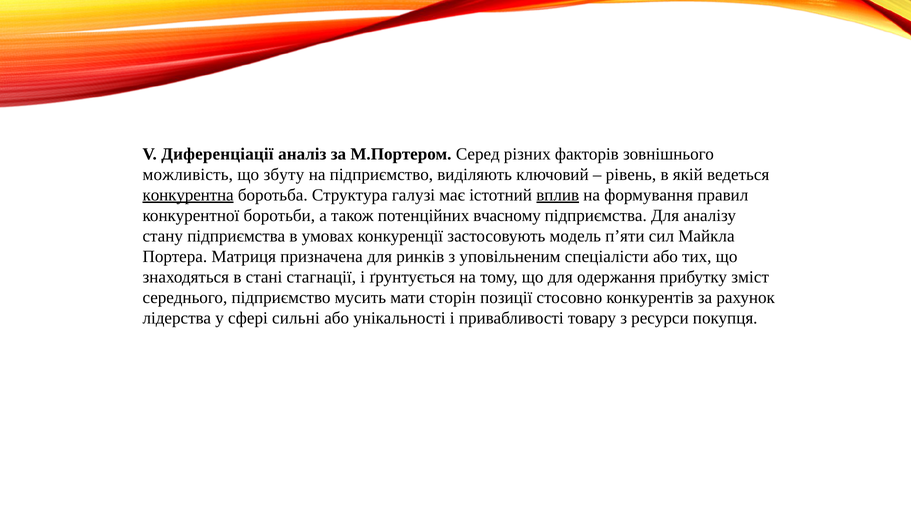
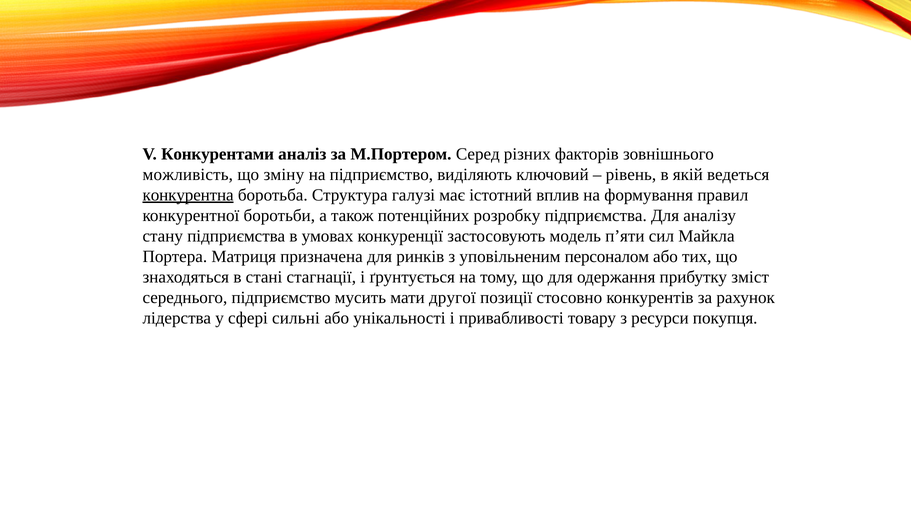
Диференціації: Диференціації -> Конкурентами (218, 154)
збуту: збуту -> зміну (284, 174)
вплив underline: present -> none (558, 195)
вчасному: вчасному -> розробку (507, 215)
спеціалісти: спеціалісти -> персоналом (607, 256)
сторін: сторін -> другої (452, 297)
